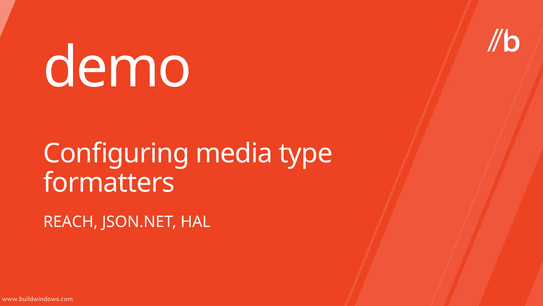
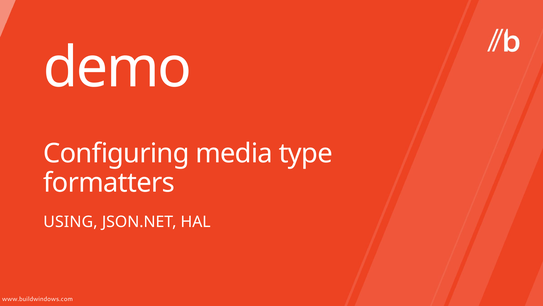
REACH: REACH -> USING (70, 222)
